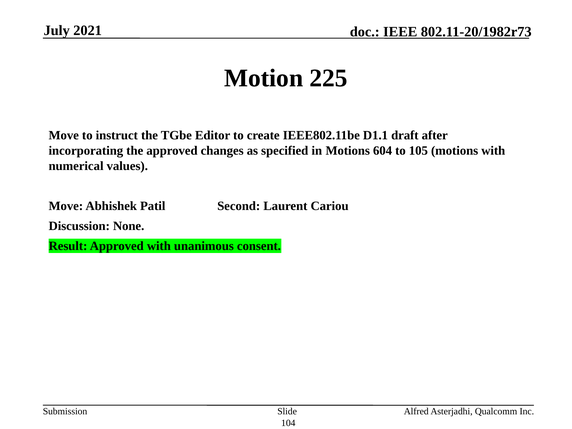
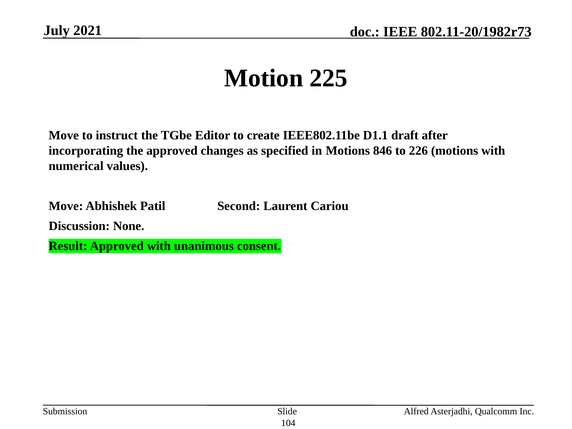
604: 604 -> 846 (383, 151)
105: 105 -> 226 (418, 151)
